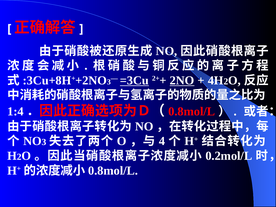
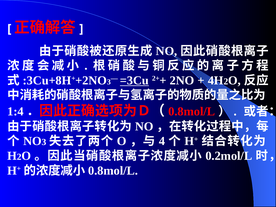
2NO underline: present -> none (182, 80)
